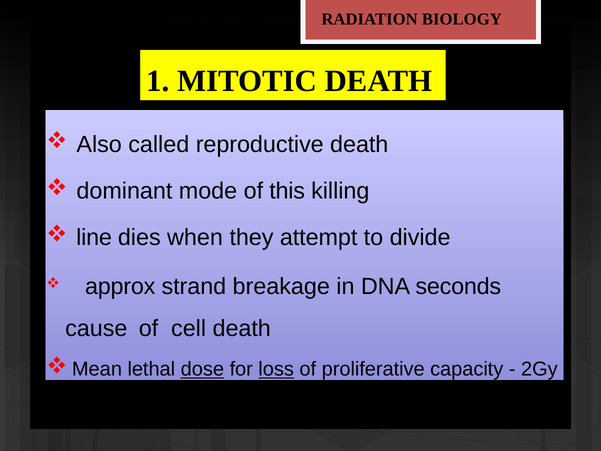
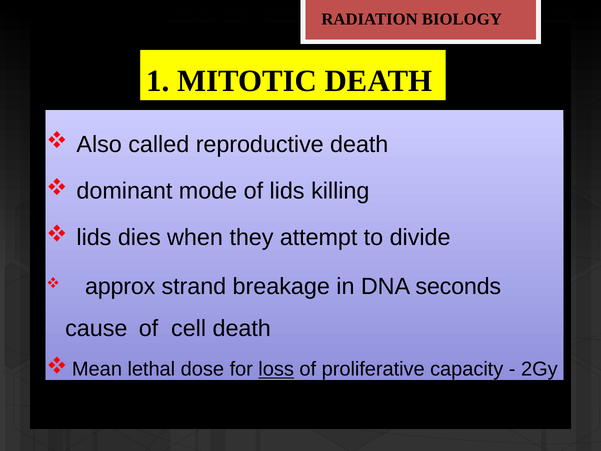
of this: this -> lids (287, 191)
line: line -> lids (94, 238)
dose underline: present -> none (202, 369)
